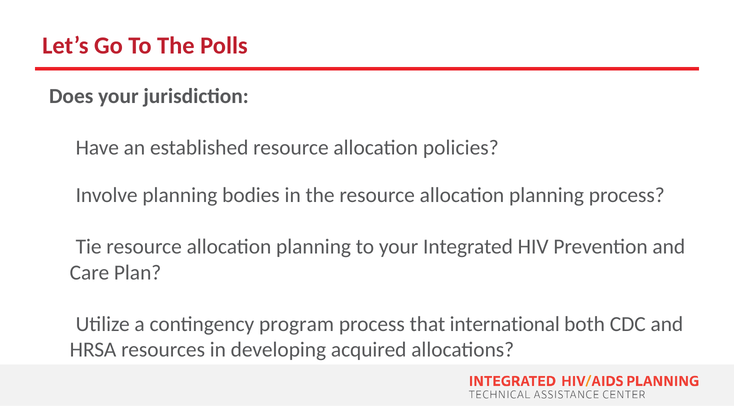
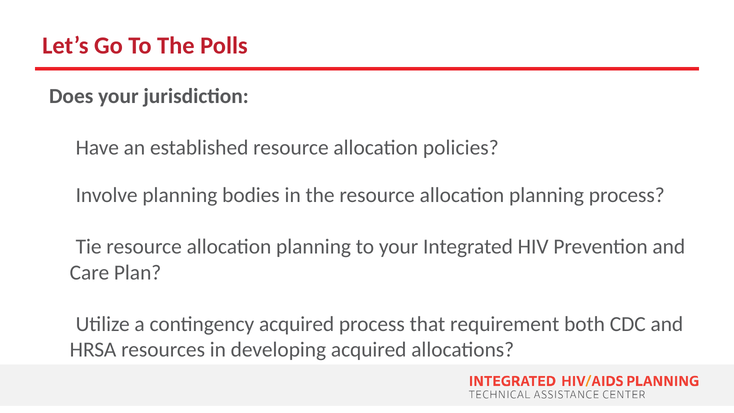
contingency program: program -> acquired (297, 324)
international: international -> requirement (505, 324)
